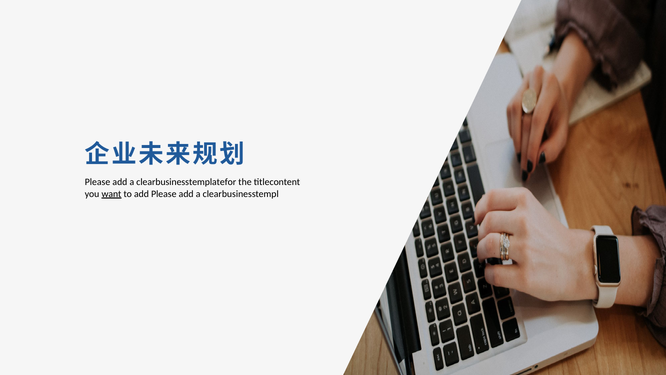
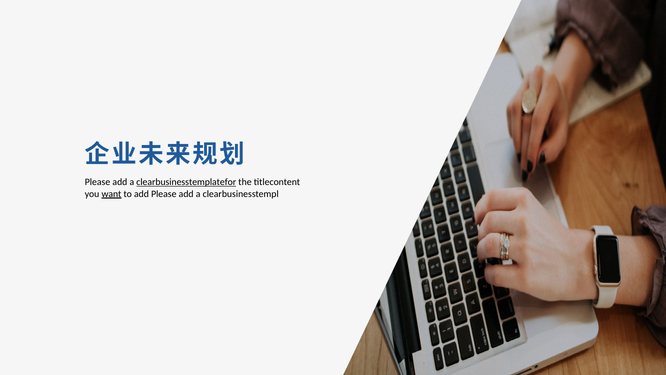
clearbusinesstemplatefor underline: none -> present (186, 182)
